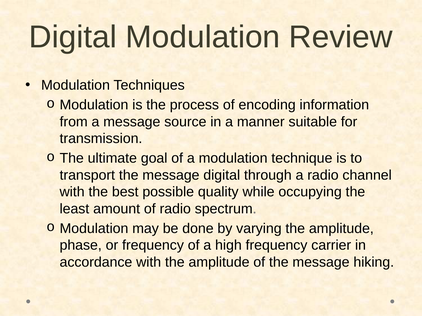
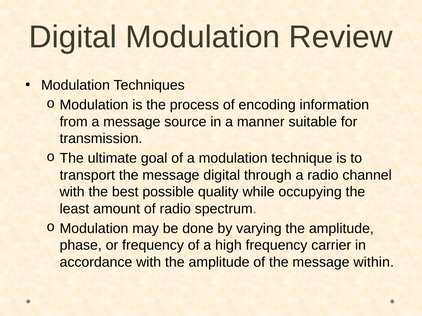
hiking: hiking -> within (374, 263)
